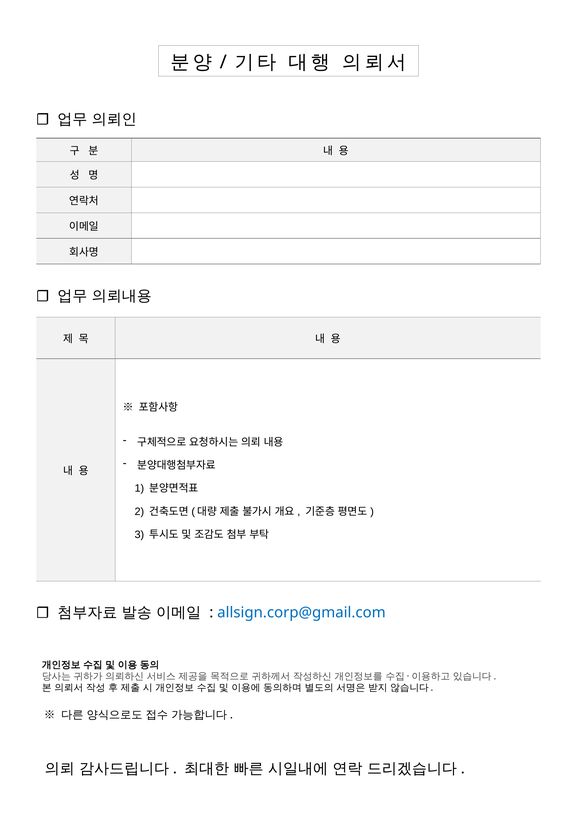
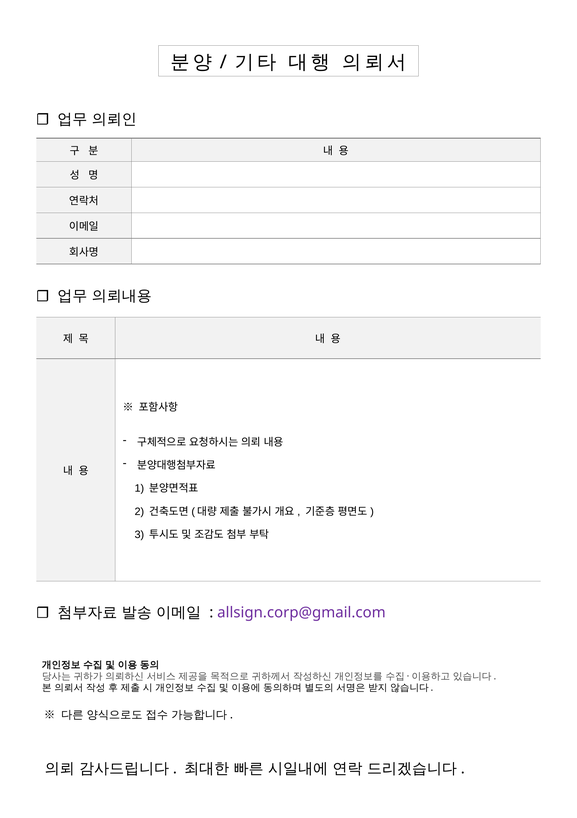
allsign.corp@gmail.com colour: blue -> purple (301, 612)
